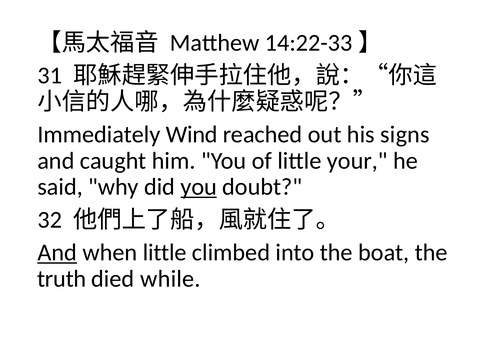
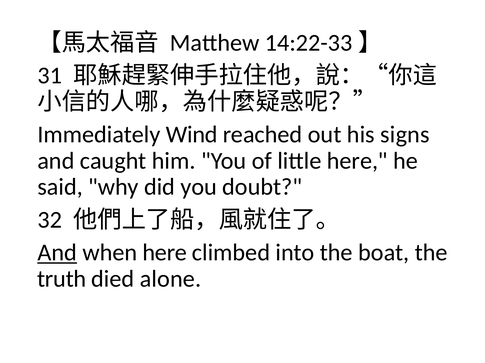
little your: your -> here (357, 161)
you underline: present -> none (199, 187)
when little: little -> here (165, 253)
while: while -> alone (171, 279)
